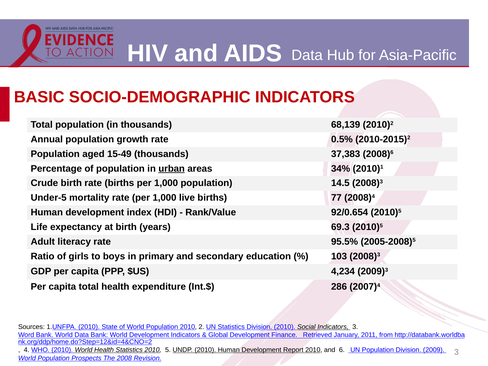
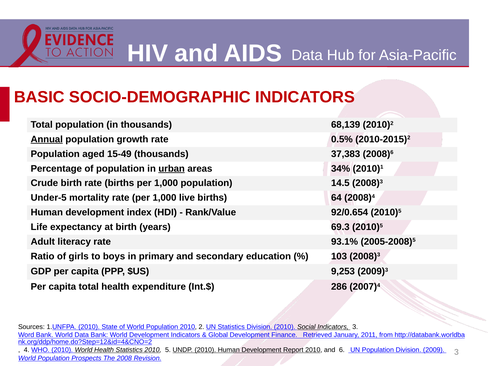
Annual underline: none -> present (47, 139)
77: 77 -> 64 (336, 198)
95.5%: 95.5% -> 93.1% (345, 242)
4,234: 4,234 -> 9,253 (343, 271)
